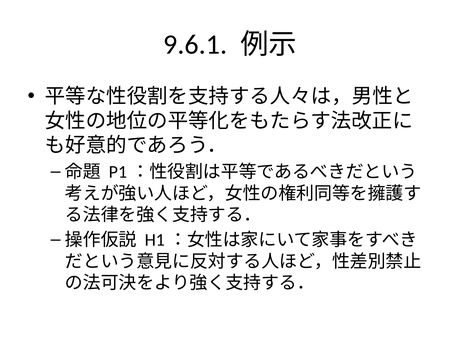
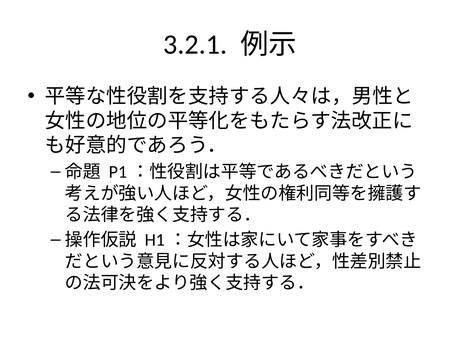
9.6.1: 9.6.1 -> 3.2.1 (195, 45)
